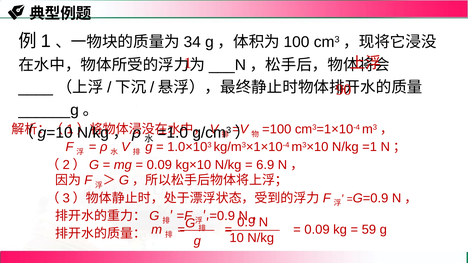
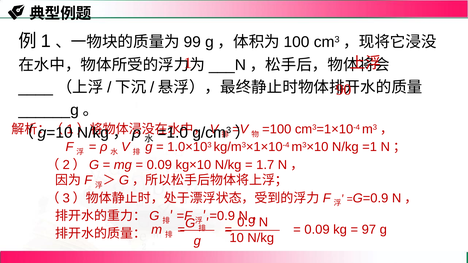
34: 34 -> 99 (192, 42)
6.9: 6.9 -> 1.7 (265, 165)
59: 59 -> 97 (369, 230)
